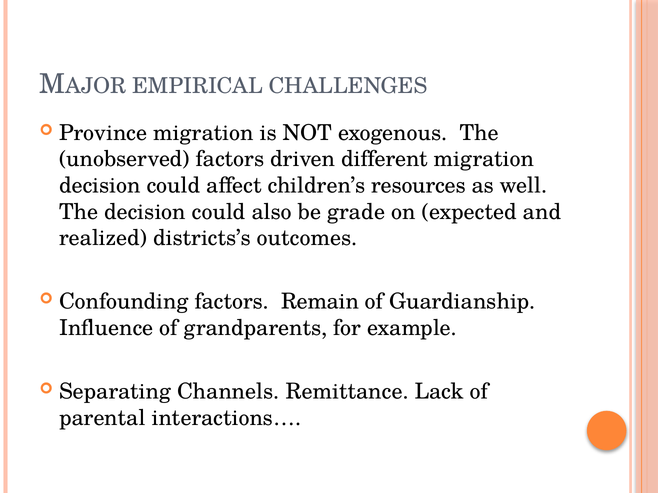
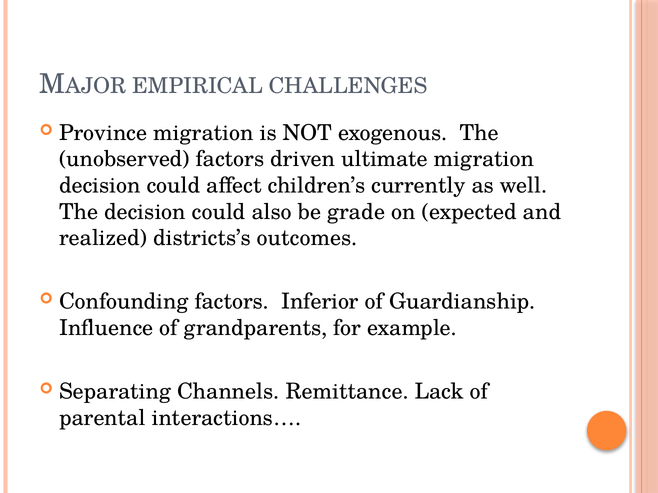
different: different -> ultimate (385, 159)
resources: resources -> currently (418, 186)
Remain: Remain -> Inferior (320, 302)
